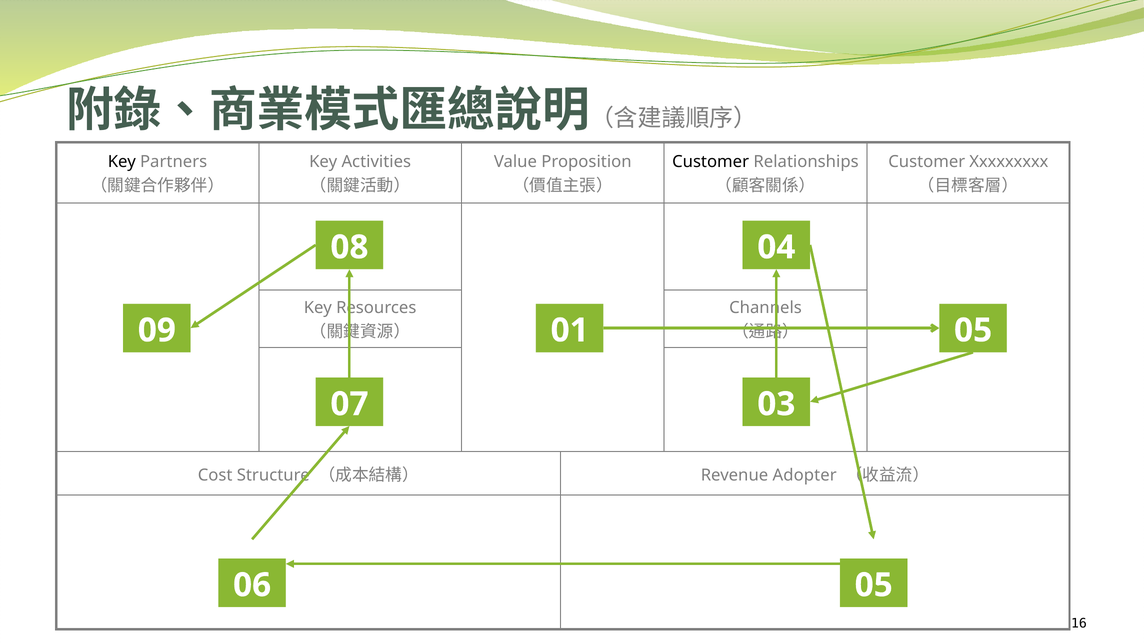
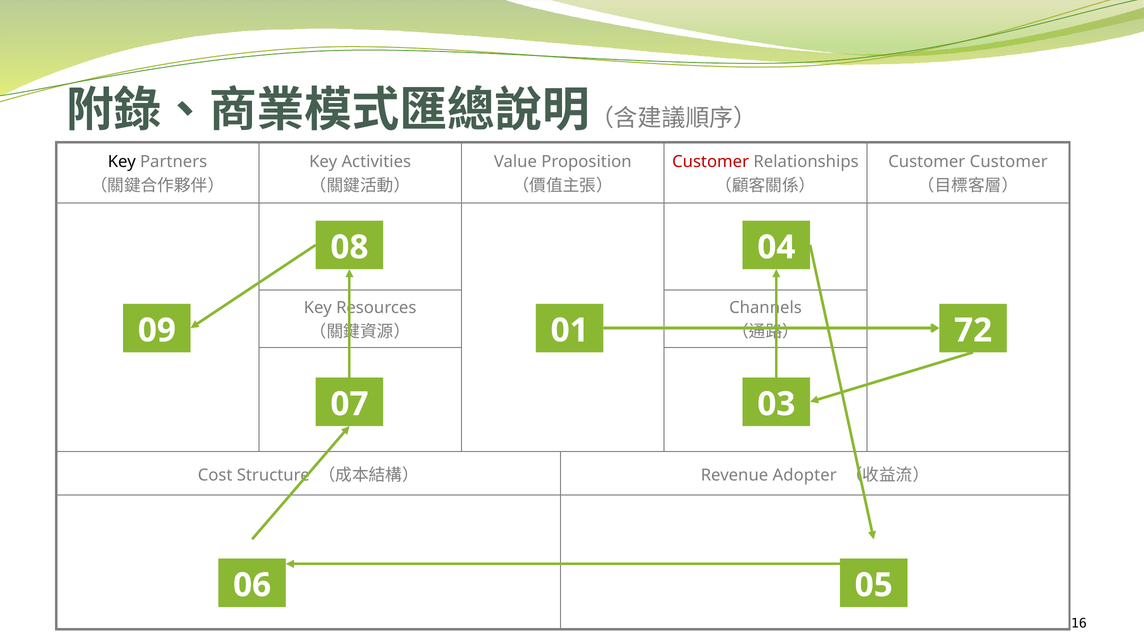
Customer colour: black -> red (711, 162)
Customer Xxxxxxxxx: Xxxxxxxxx -> Customer (1009, 162)
01 05: 05 -> 72 (973, 331)
